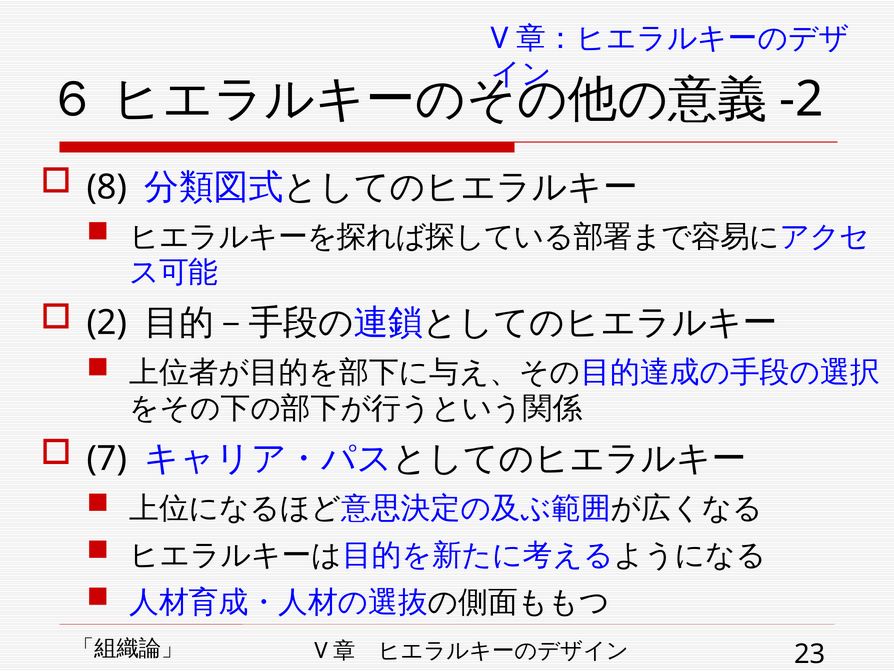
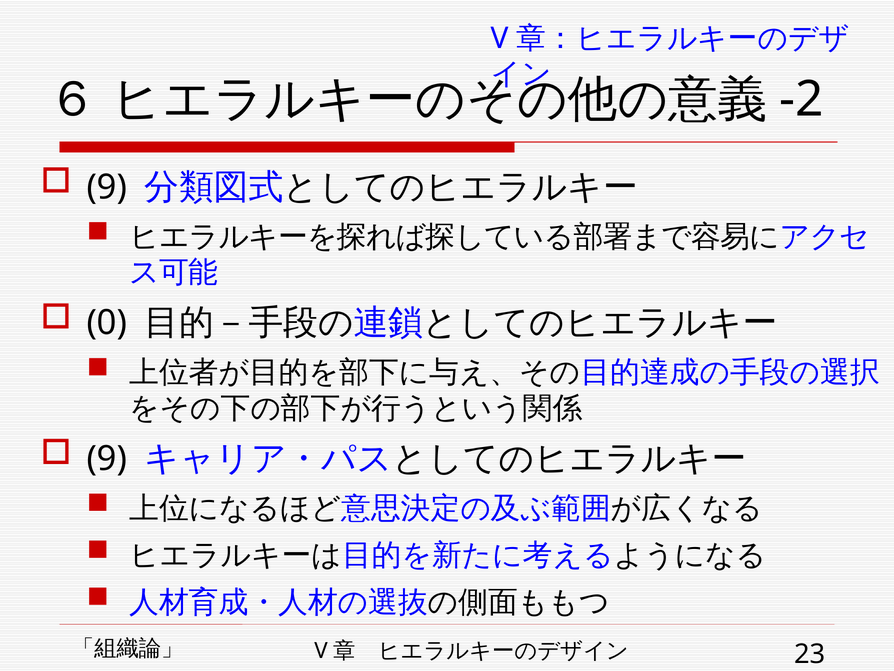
8: 8 -> 9 (107, 187)
2: 2 -> 0 (107, 323)
7: 7 -> 9 (107, 458)
